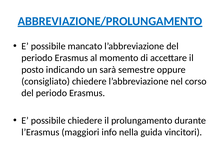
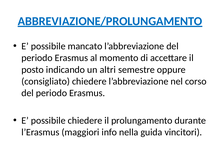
sarà: sarà -> altri (108, 70)
